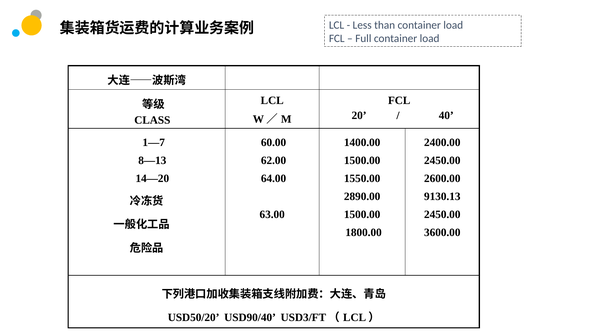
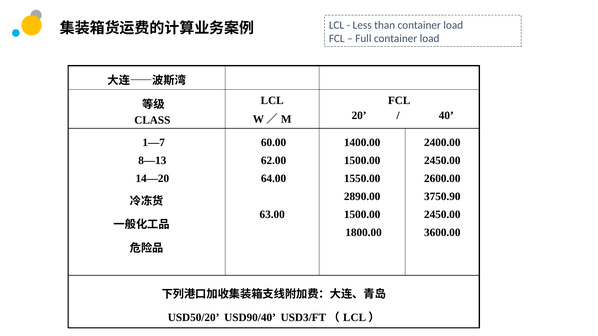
9130.13: 9130.13 -> 3750.90 (442, 197)
